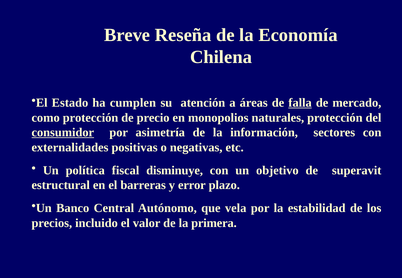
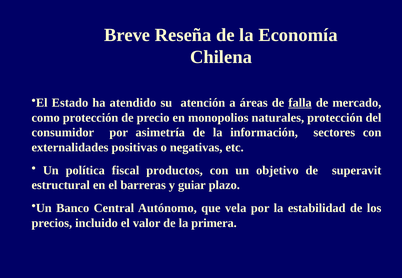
cumplen: cumplen -> atendido (133, 103)
consumidor underline: present -> none (63, 133)
disminuye: disminuye -> productos (175, 171)
error: error -> guiar (192, 185)
